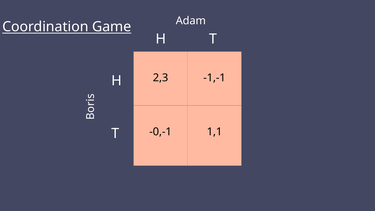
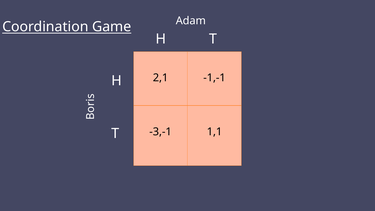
2,3: 2,3 -> 2,1 (161, 78)
-0,-1: -0,-1 -> -3,-1 (161, 132)
